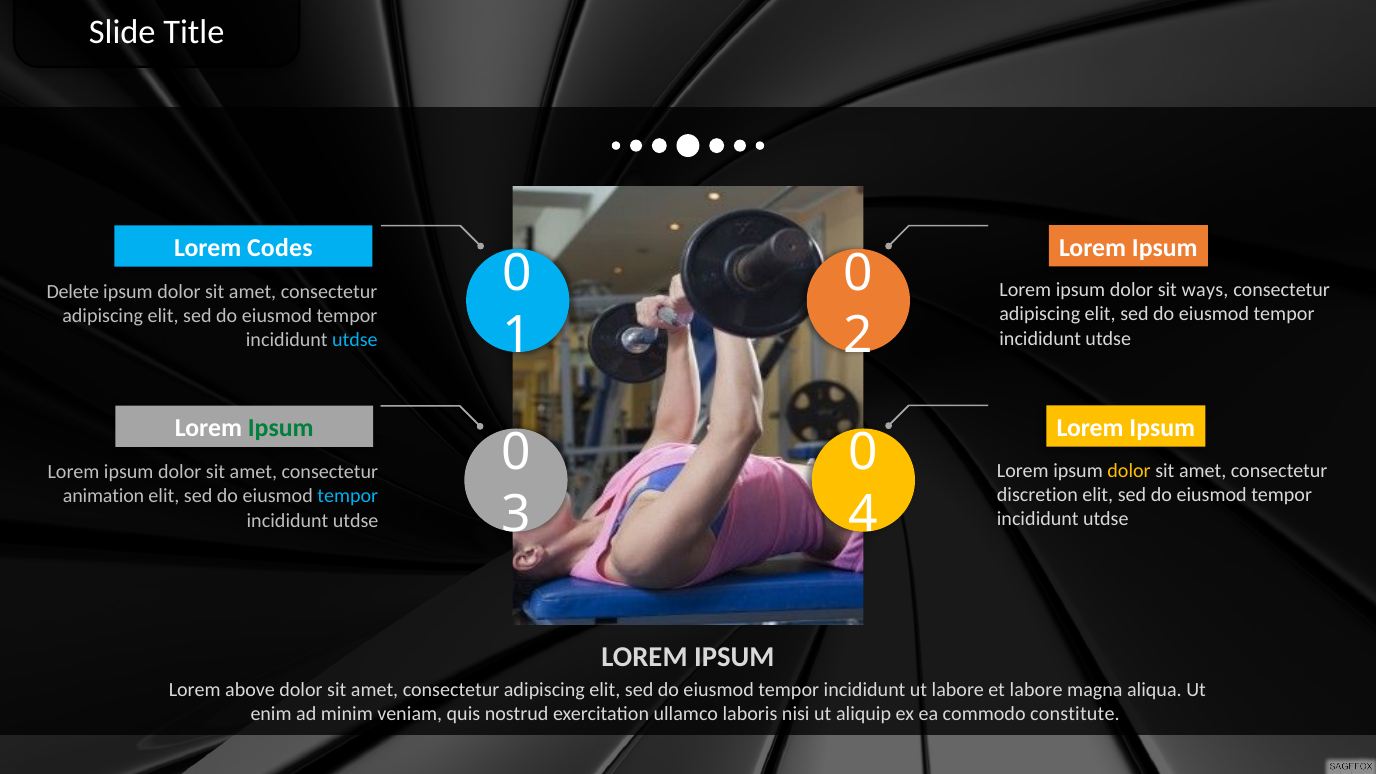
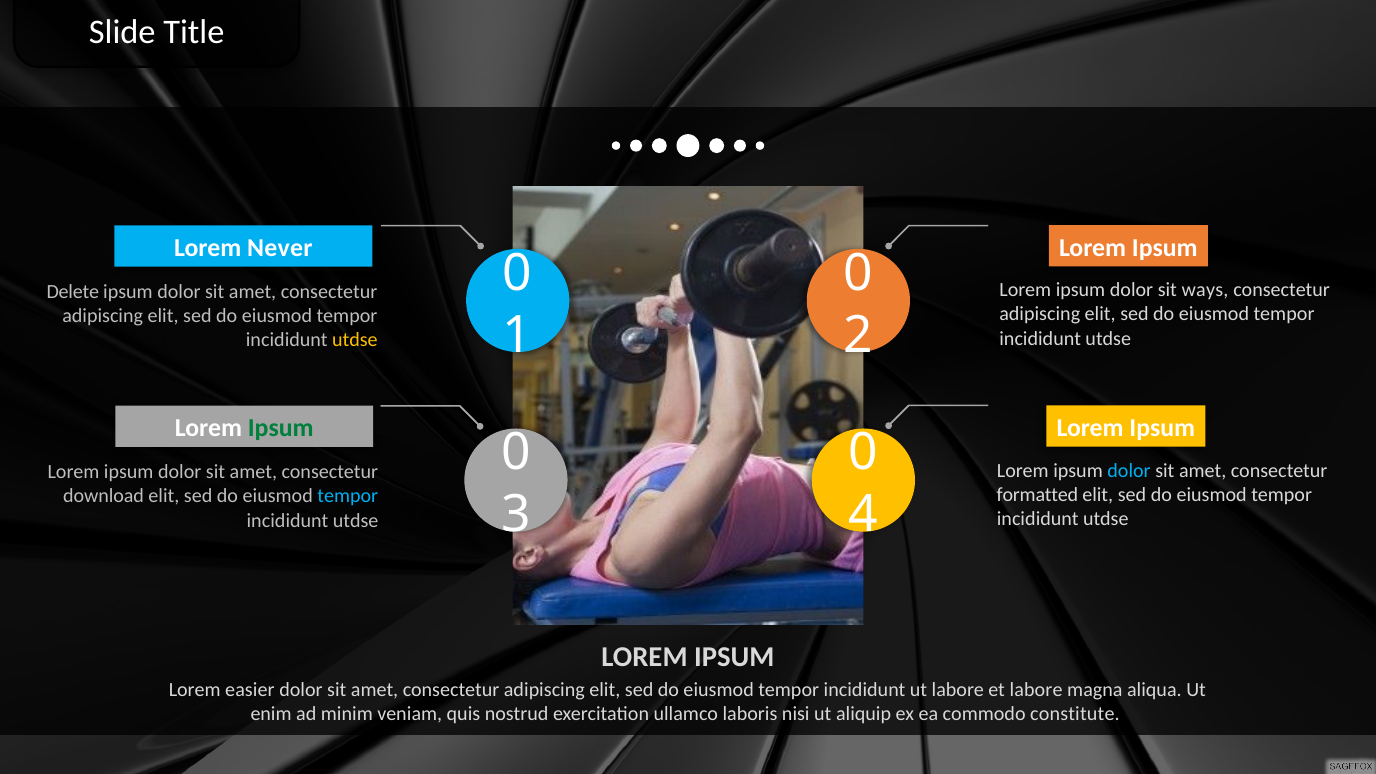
Codes: Codes -> Never (280, 248)
utdse colour: light blue -> yellow (355, 340)
dolor colour: yellow -> light blue (1129, 471)
discretion: discretion -> formatted (1037, 495)
animation: animation -> download (104, 496)
above: above -> easier (250, 690)
